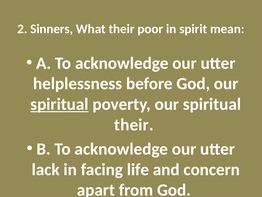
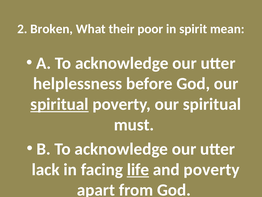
Sinners: Sinners -> Broken (52, 29)
their: their -> must (134, 125)
life underline: none -> present (138, 169)
and concern: concern -> poverty (212, 169)
